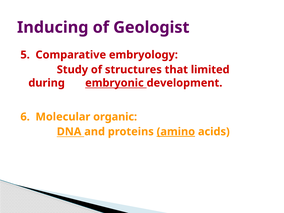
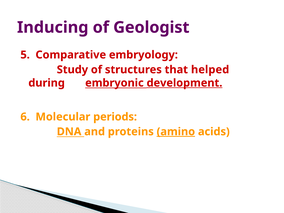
limited: limited -> helped (210, 70)
development underline: none -> present (184, 83)
organic: organic -> periods (115, 117)
